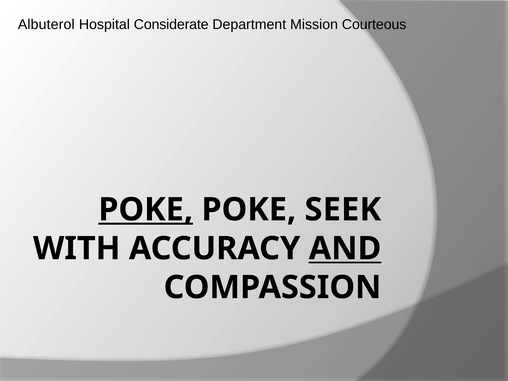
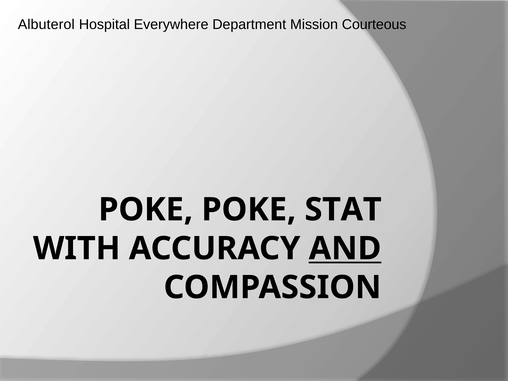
Considerate: Considerate -> Everywhere (171, 25)
POKE underline: present -> none (146, 210)
SEEK: SEEK -> STAT (343, 210)
